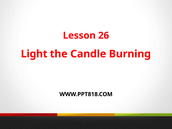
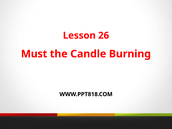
Light: Light -> Must (34, 54)
